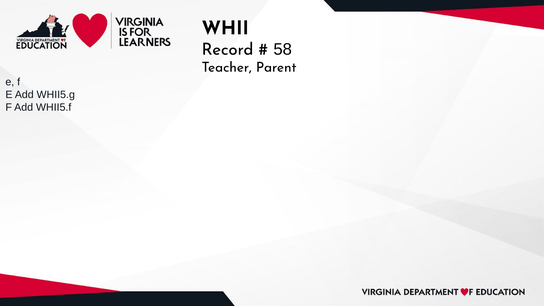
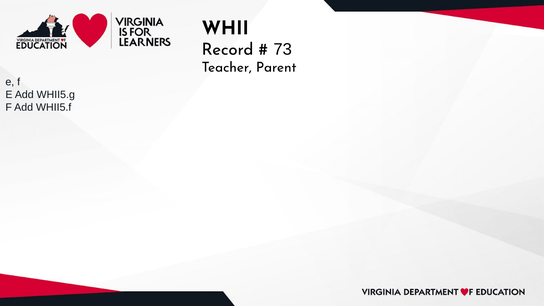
58: 58 -> 73 (283, 49)
